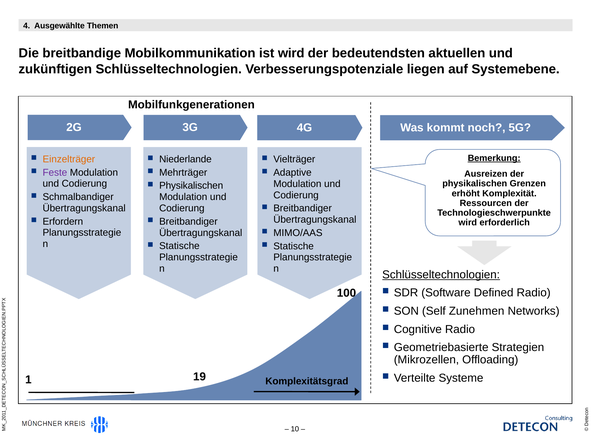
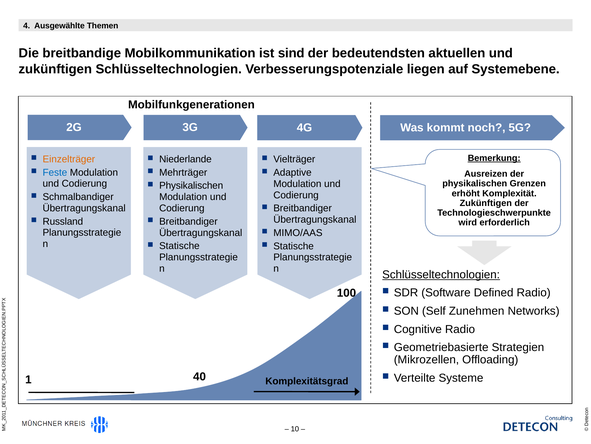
ist wird: wird -> sind (291, 53)
Feste colour: purple -> blue (55, 172)
Ressourcen: Ressourcen -> Zukünftigen (486, 203)
Erfordern: Erfordern -> Russland (63, 221)
19: 19 -> 40 (200, 376)
